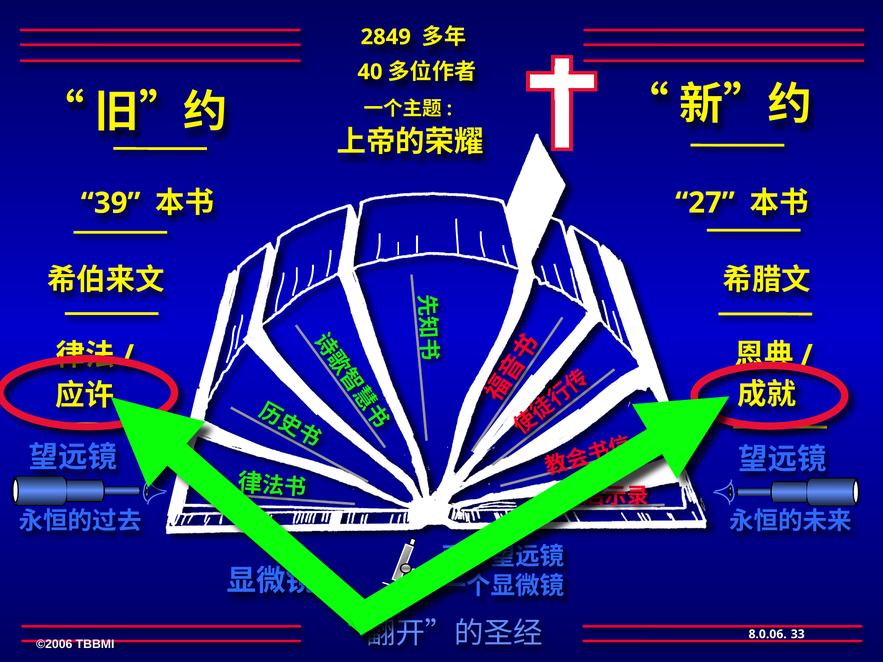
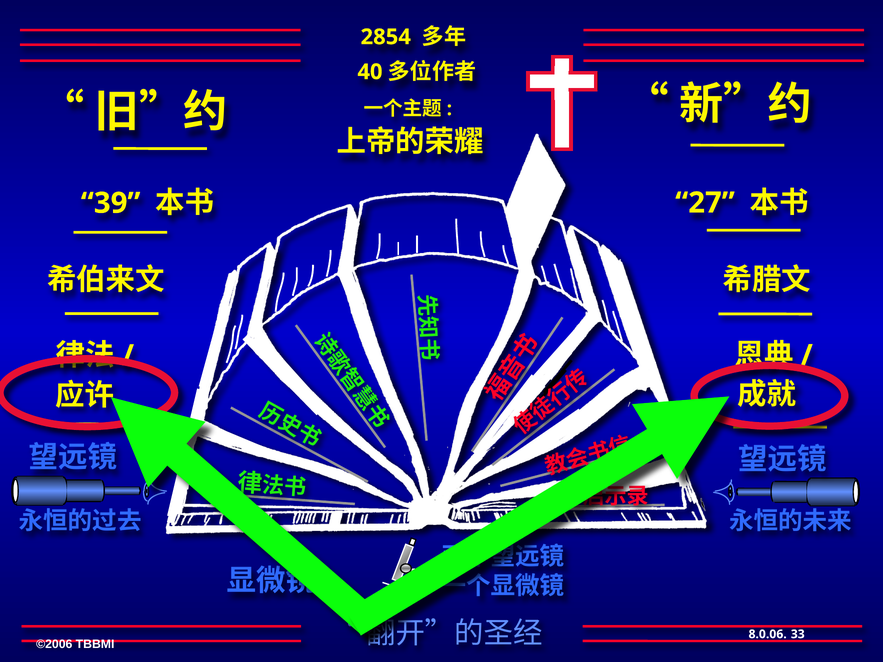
2849: 2849 -> 2854 (386, 37)
